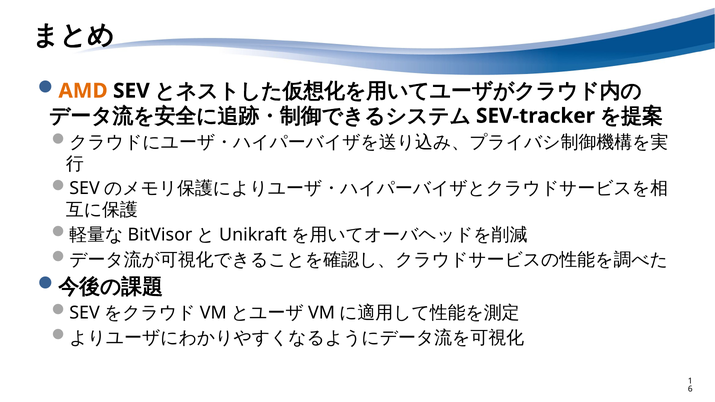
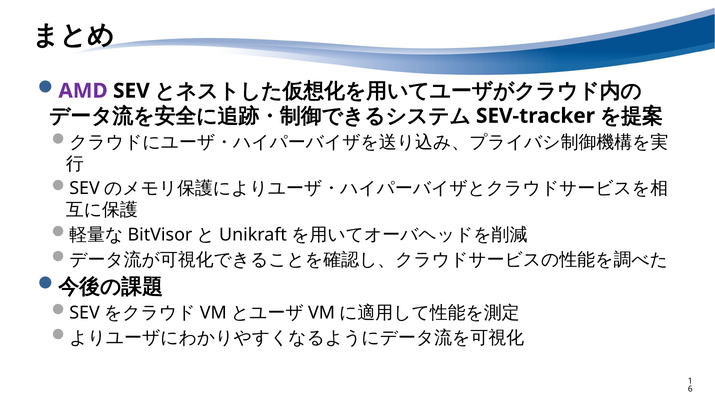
AMD colour: orange -> purple (83, 91)
